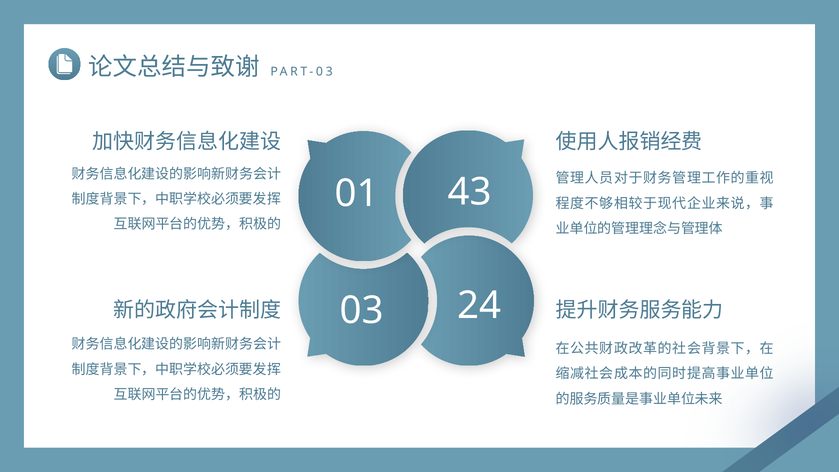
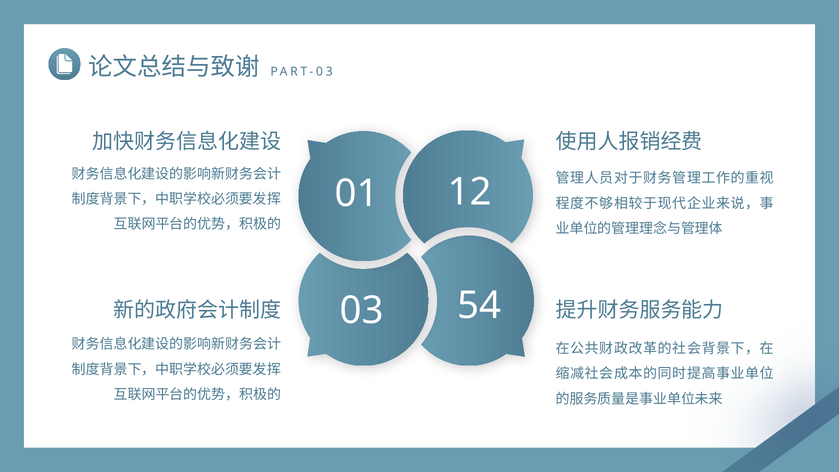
43: 43 -> 12 (470, 192)
24: 24 -> 54 (479, 306)
